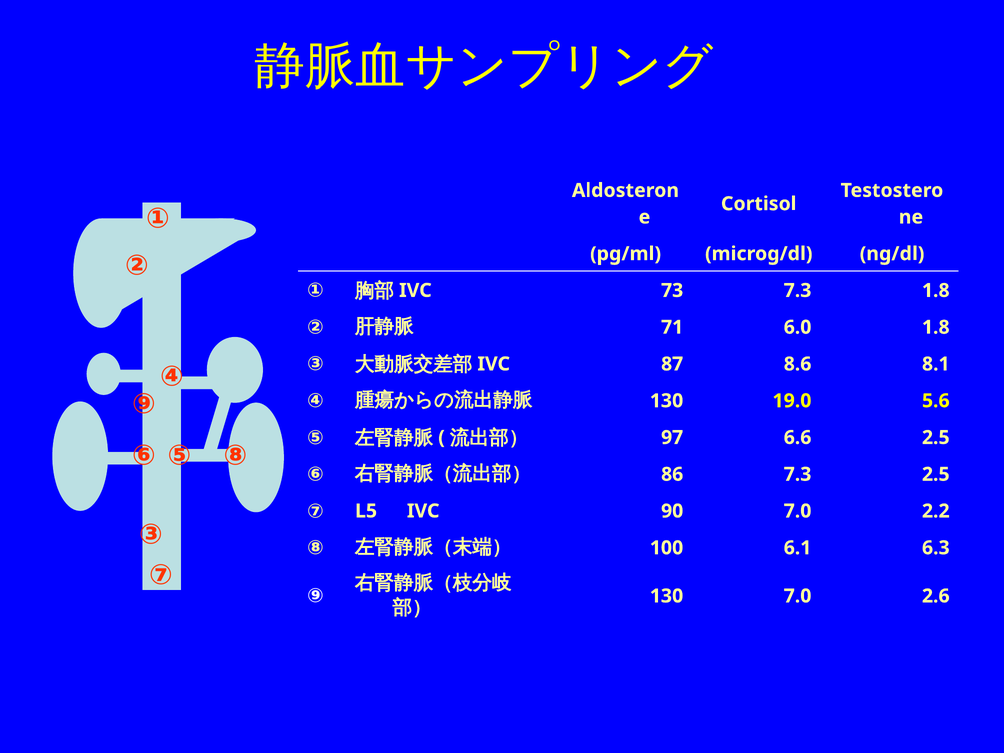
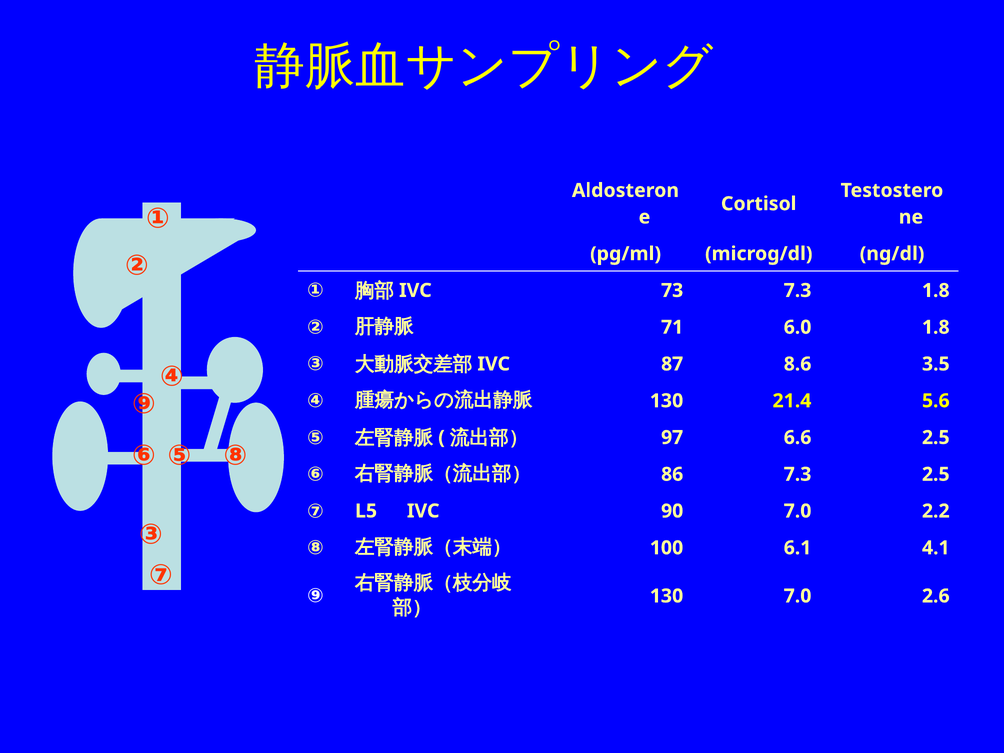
8.1: 8.1 -> 3.5 (936, 364)
19.0: 19.0 -> 21.4 (792, 401)
6.3: 6.3 -> 4.1 (936, 548)
